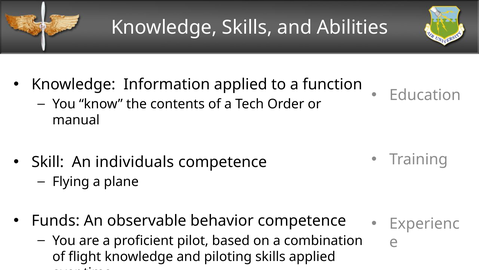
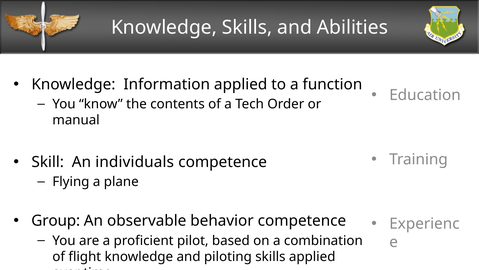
Funds: Funds -> Group (56, 220)
